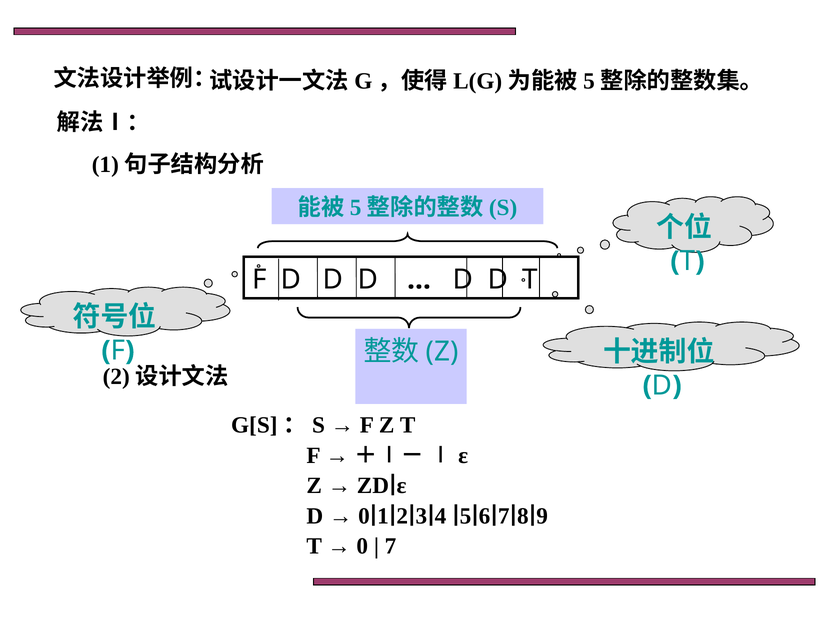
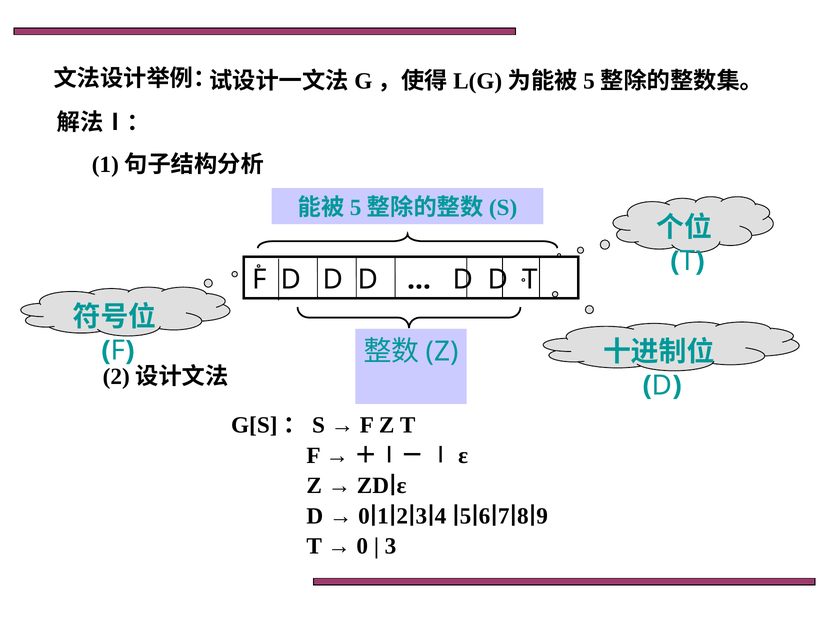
7: 7 -> 3 (391, 546)
